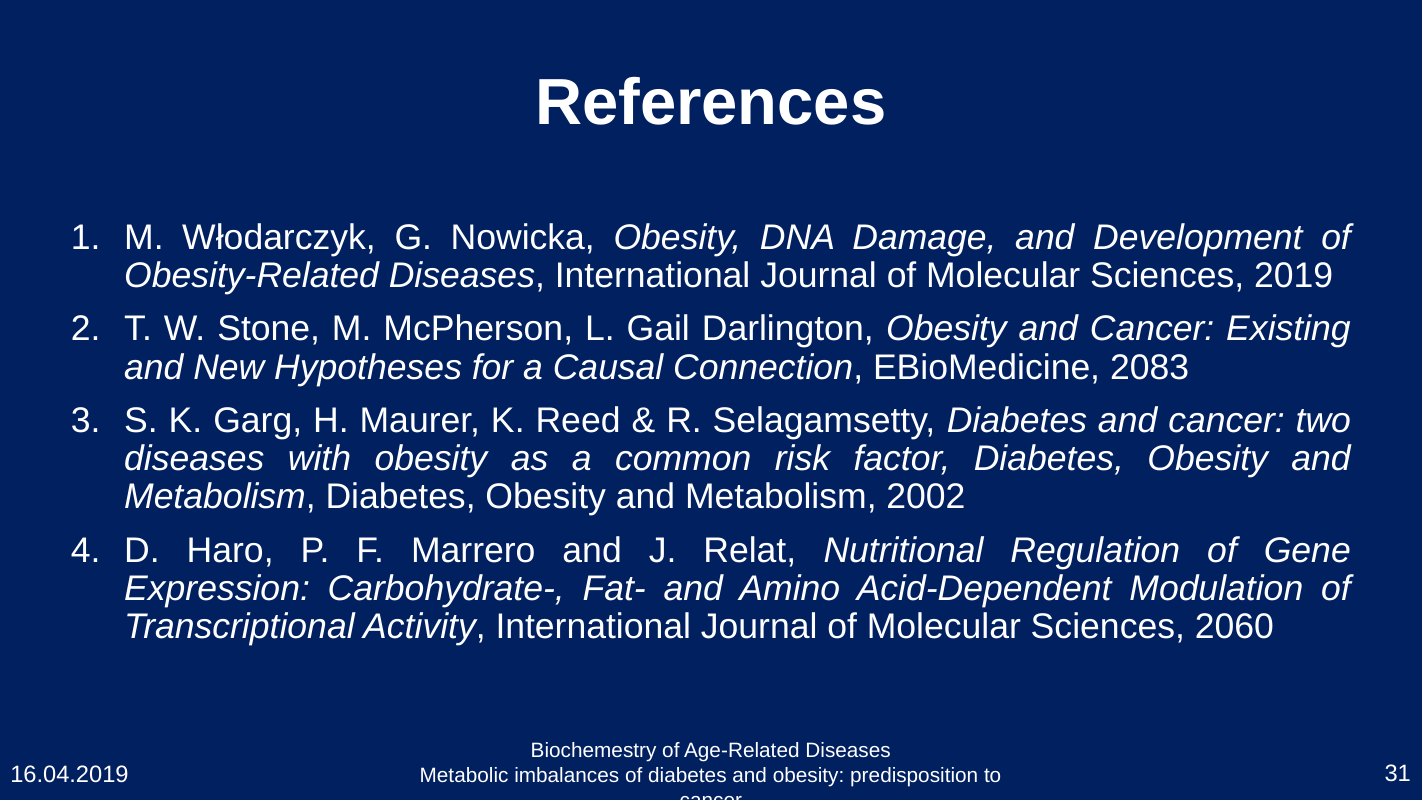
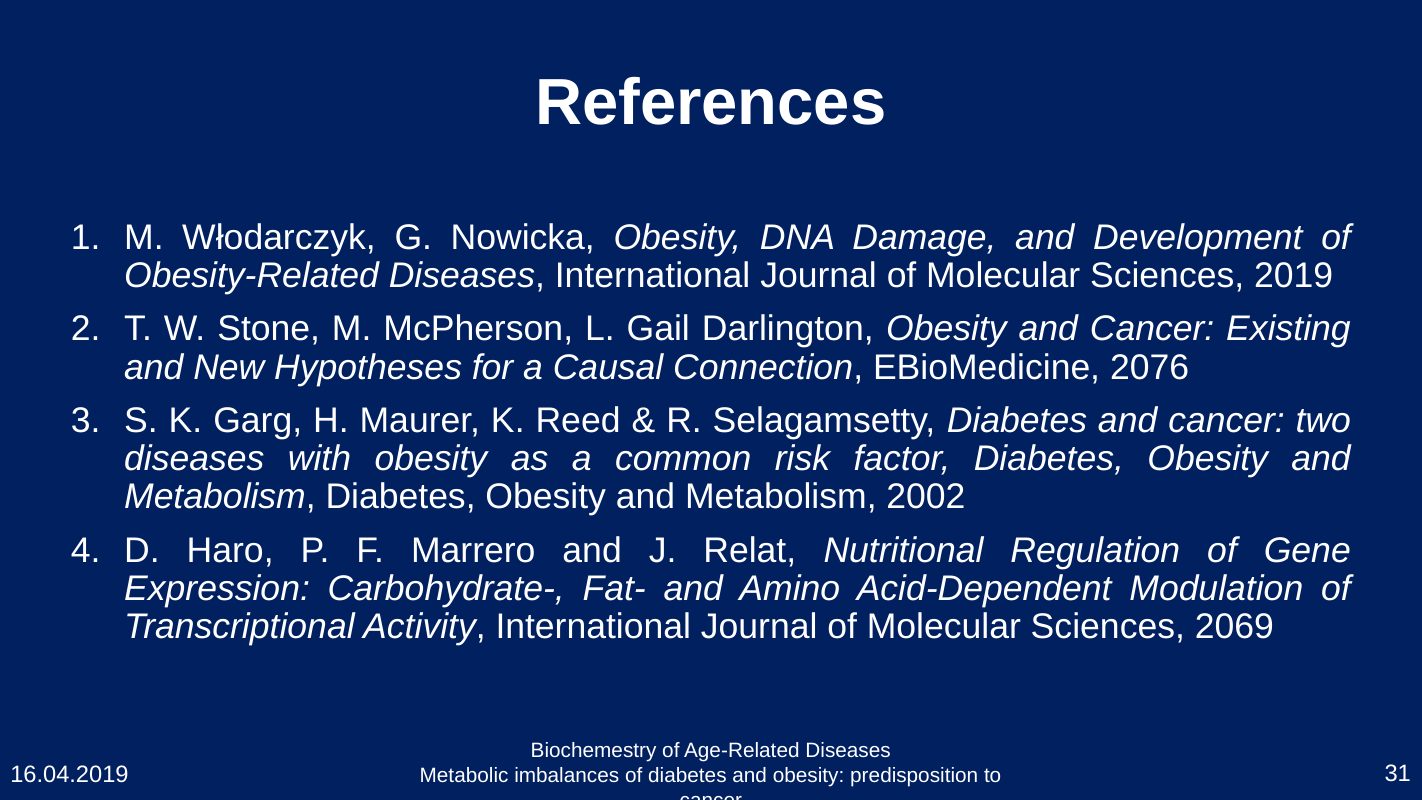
2083: 2083 -> 2076 (1150, 367)
2060: 2060 -> 2069 (1234, 627)
